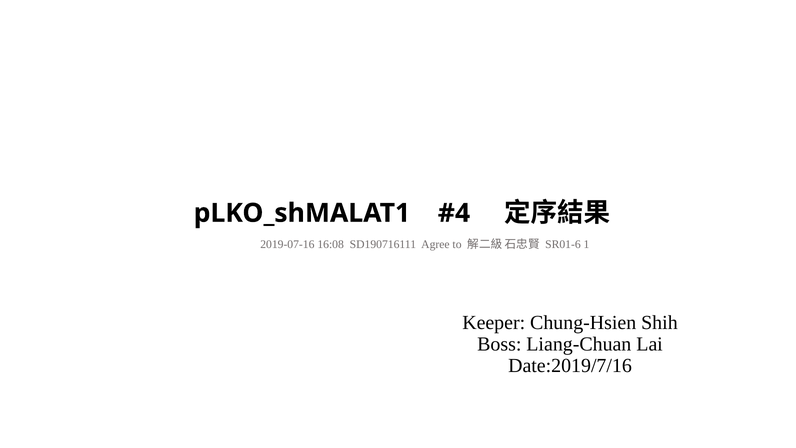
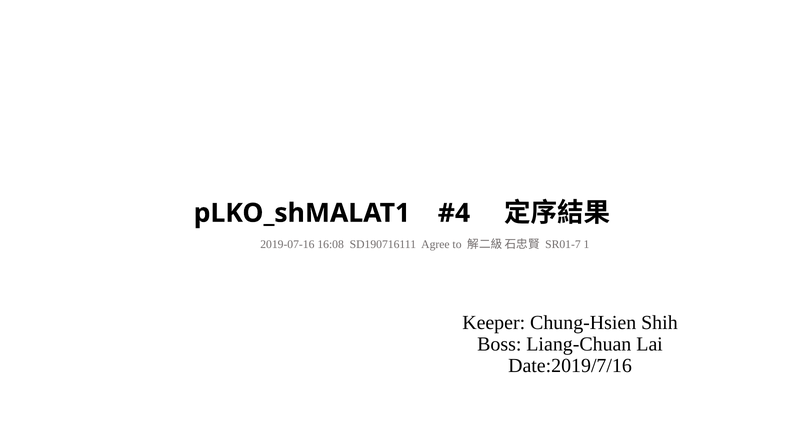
SR01-6: SR01-6 -> SR01-7 (563, 244)
